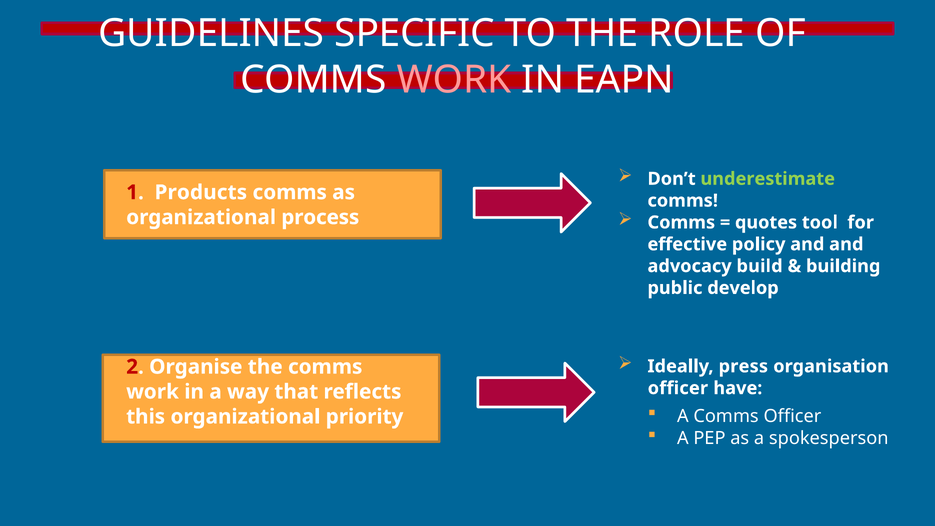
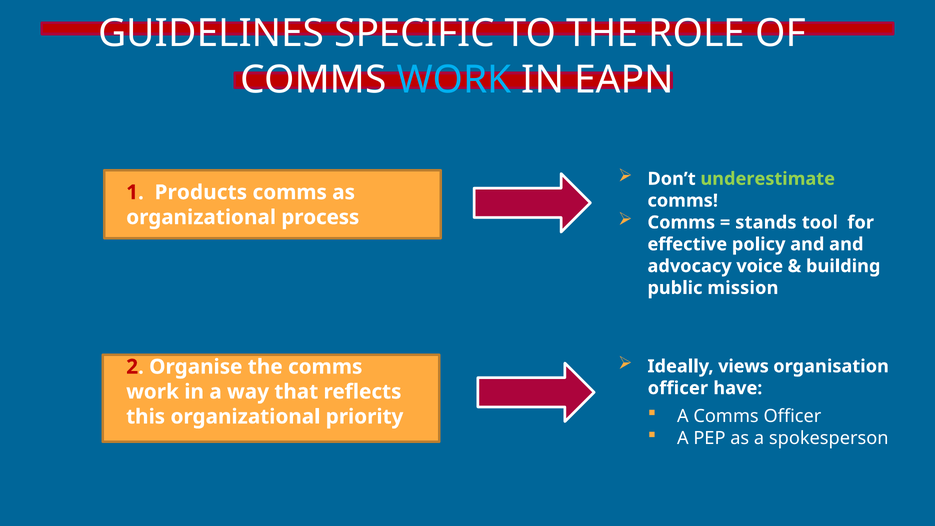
WORK colour: pink -> light blue (454, 80)
quotes: quotes -> stands (766, 222)
build: build -> voice (760, 266)
develop: develop -> mission (743, 288)
press: press -> views (743, 366)
